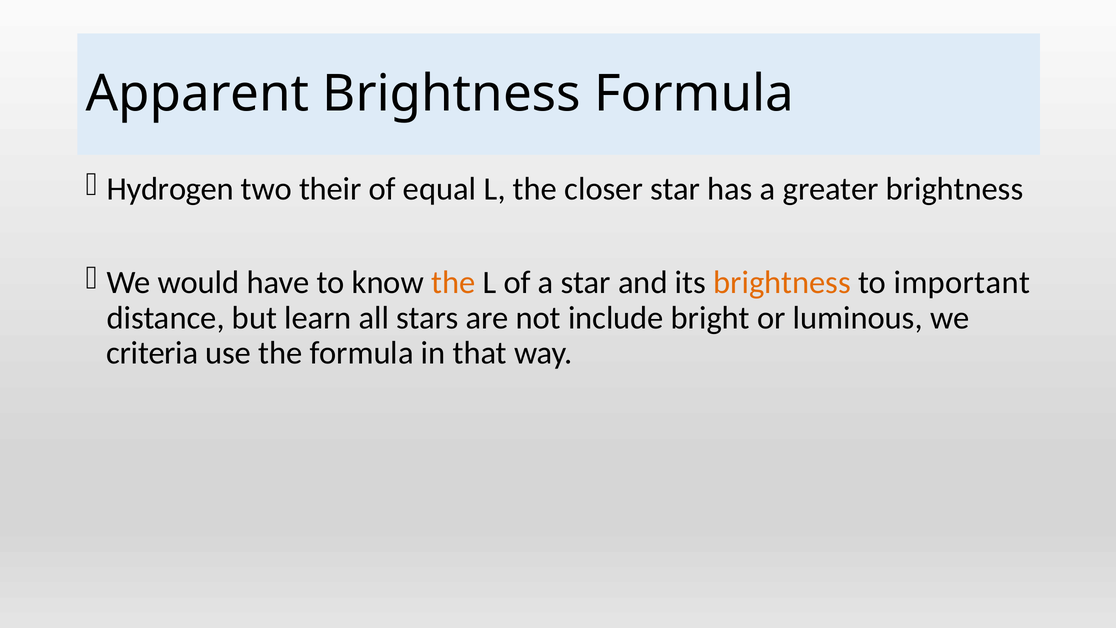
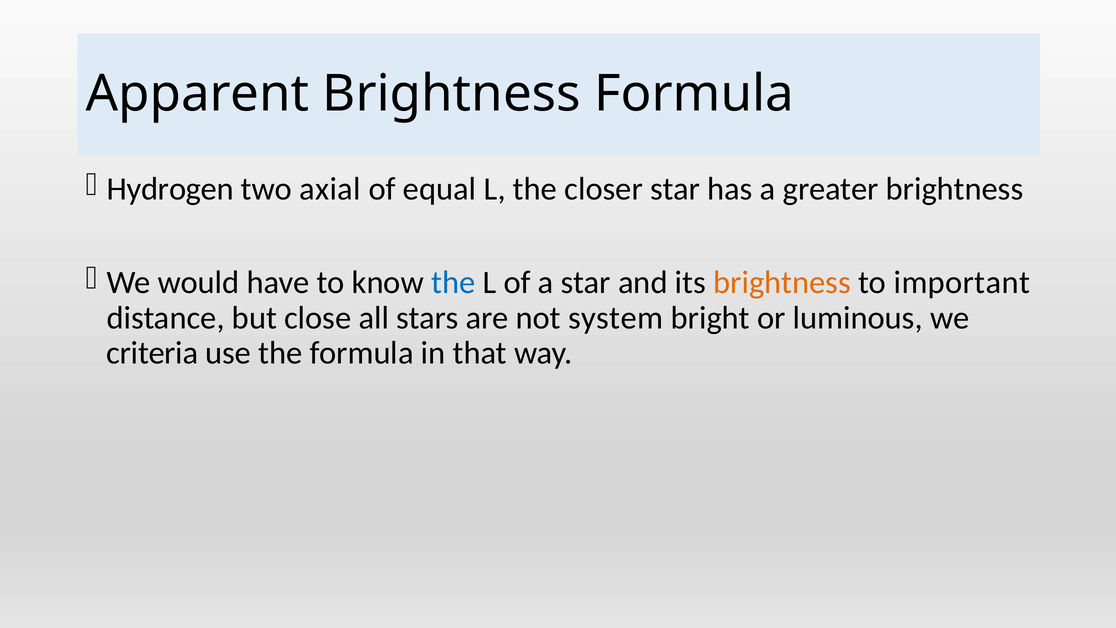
their: their -> axial (330, 189)
the colour: orange -> blue (453, 283)
learn: learn -> close (318, 318)
include: include -> system (616, 318)
